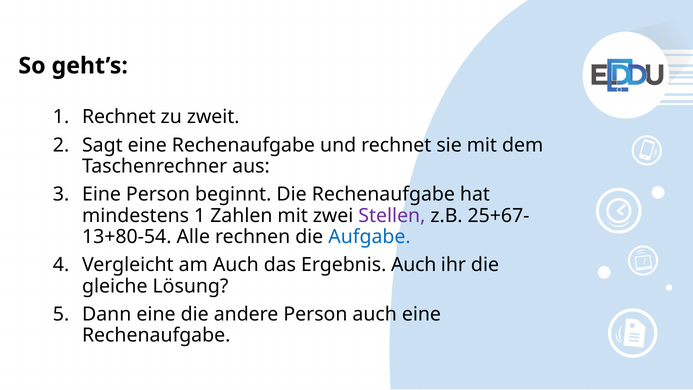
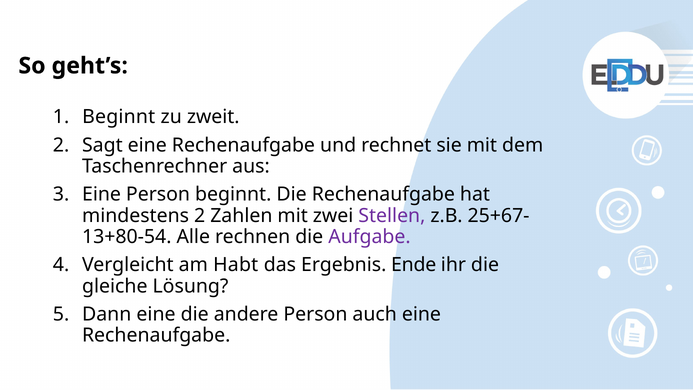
Rechnet: Rechnet -> Beginnt (119, 117)
mindestens 1: 1 -> 2 (200, 216)
Aufgabe colour: blue -> purple (369, 237)
am Auch: Auch -> Habt (236, 265)
Ergebnis Auch: Auch -> Ende (414, 265)
